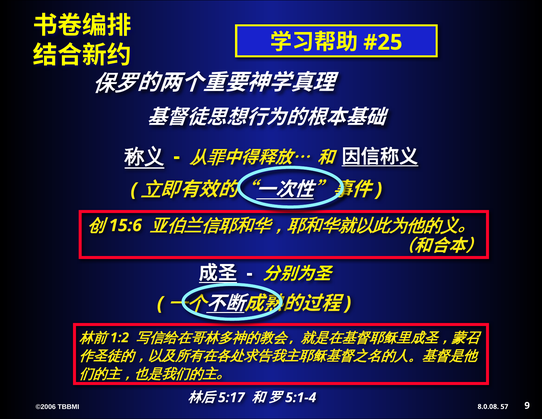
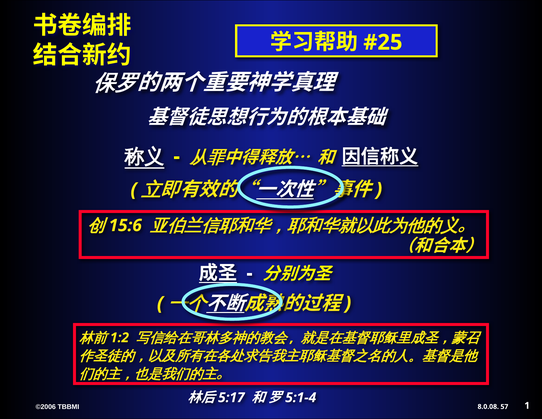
9: 9 -> 1 (527, 405)
